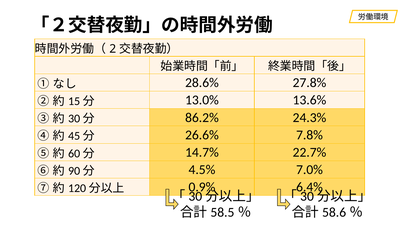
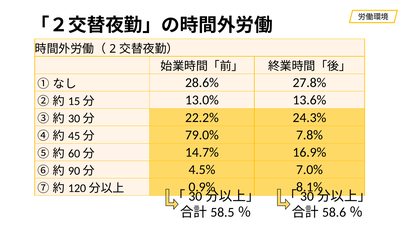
86.2%: 86.2% -> 22.2% (202, 118)
26.6%: 26.6% -> 79.0% (202, 135)
22.7%: 22.7% -> 16.9% (309, 153)
6.4%: 6.4% -> 8.1% (310, 187)
